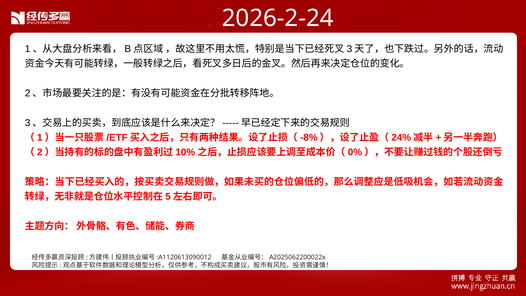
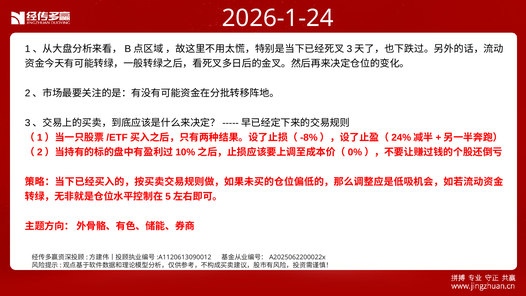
2026-2-24: 2026-2-24 -> 2026-1-24 (278, 18)
